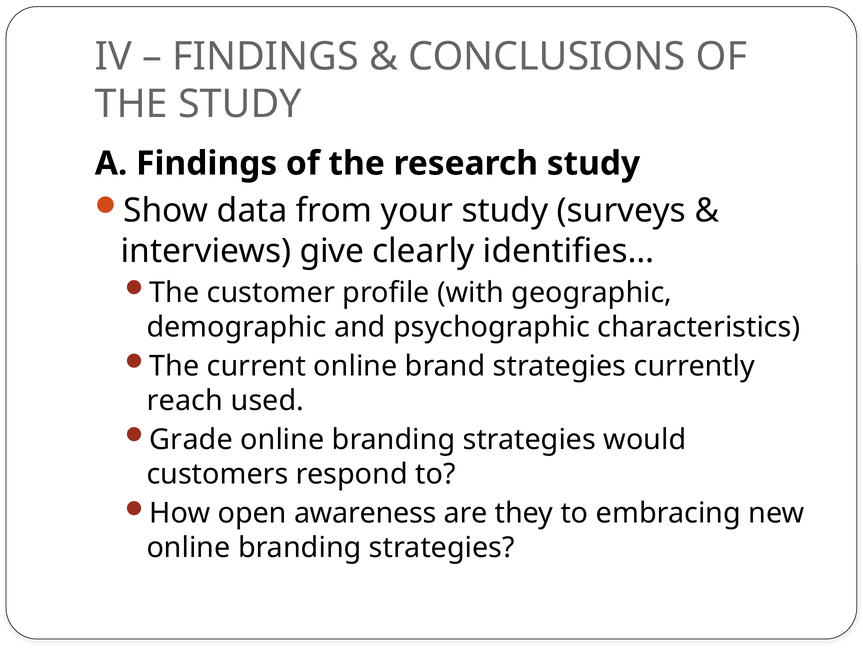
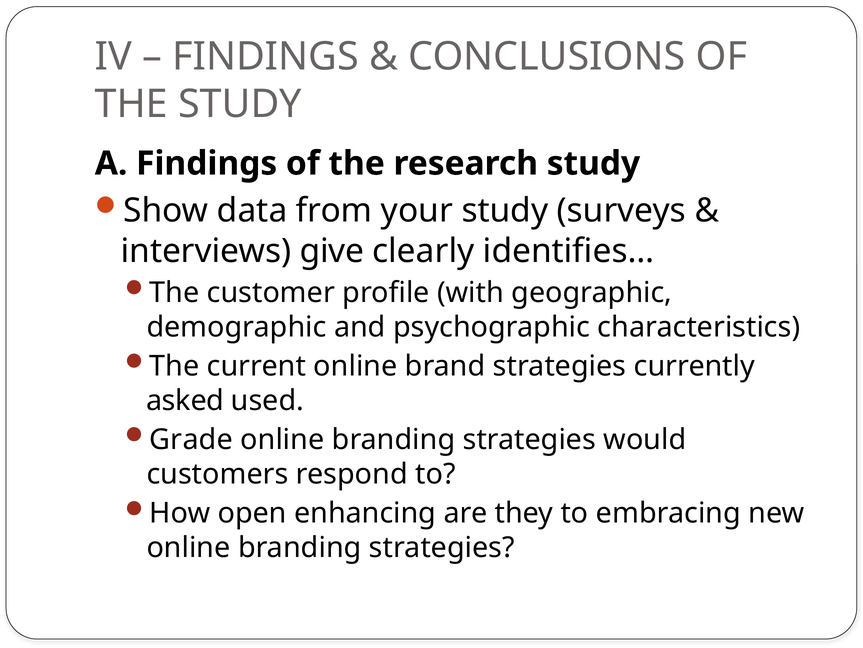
reach: reach -> asked (185, 400)
awareness: awareness -> enhancing (365, 513)
